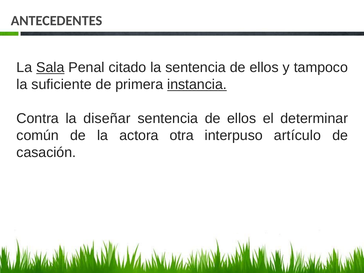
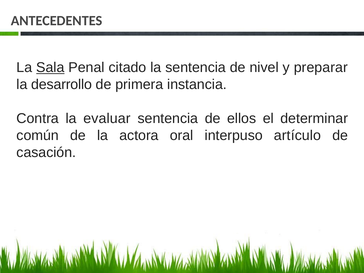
la sentencia de ellos: ellos -> nivel (264, 68)
tampoco: tampoco -> preparar (321, 68)
suficiente: suficiente -> desarrollo (62, 85)
instancia underline: present -> none (197, 85)
diseñar: diseñar -> evaluar (107, 119)
otra: otra -> oral (182, 135)
